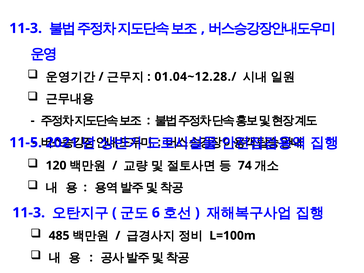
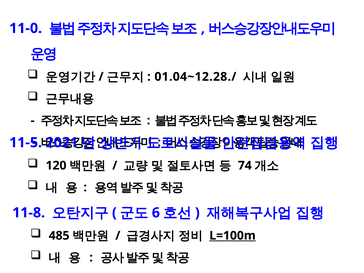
11-3: 11-3 -> 11-0 (26, 28)
11-3: 11-3 -> 11-8 (29, 213)
L=100m underline: none -> present (233, 236)
